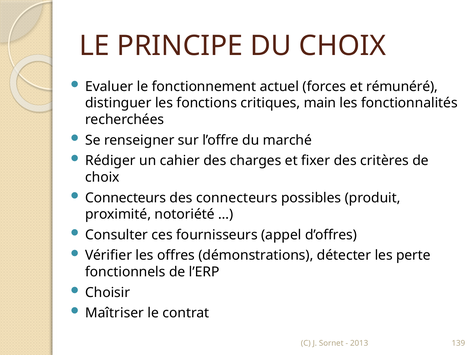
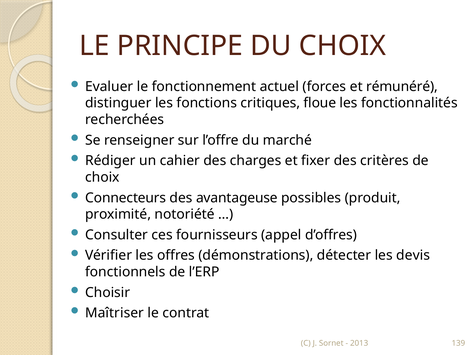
main: main -> floue (320, 103)
des connecteurs: connecteurs -> avantageuse (237, 198)
perte: perte -> devis (413, 256)
